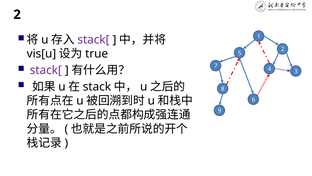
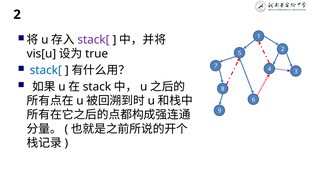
stack[ colour: purple -> blue (46, 70)
